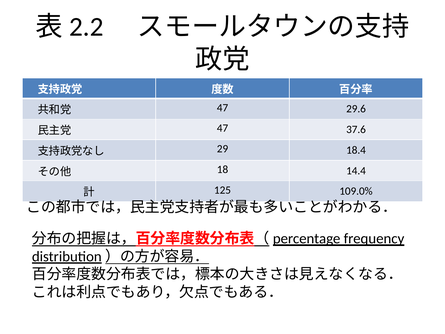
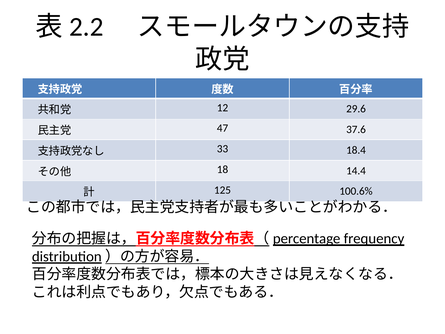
47: 47 -> 12 (223, 108)
29: 29 -> 33 (223, 149)
109.0%: 109.0% -> 100.6% (356, 191)
